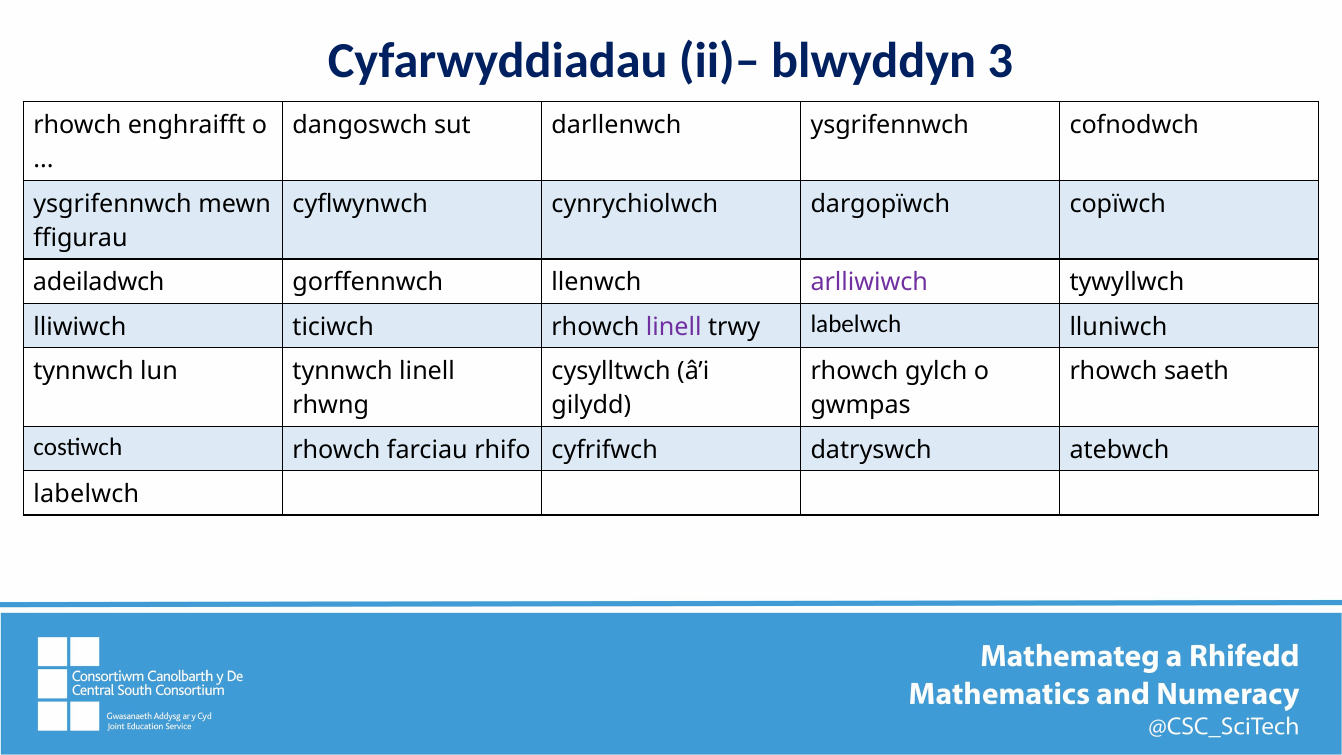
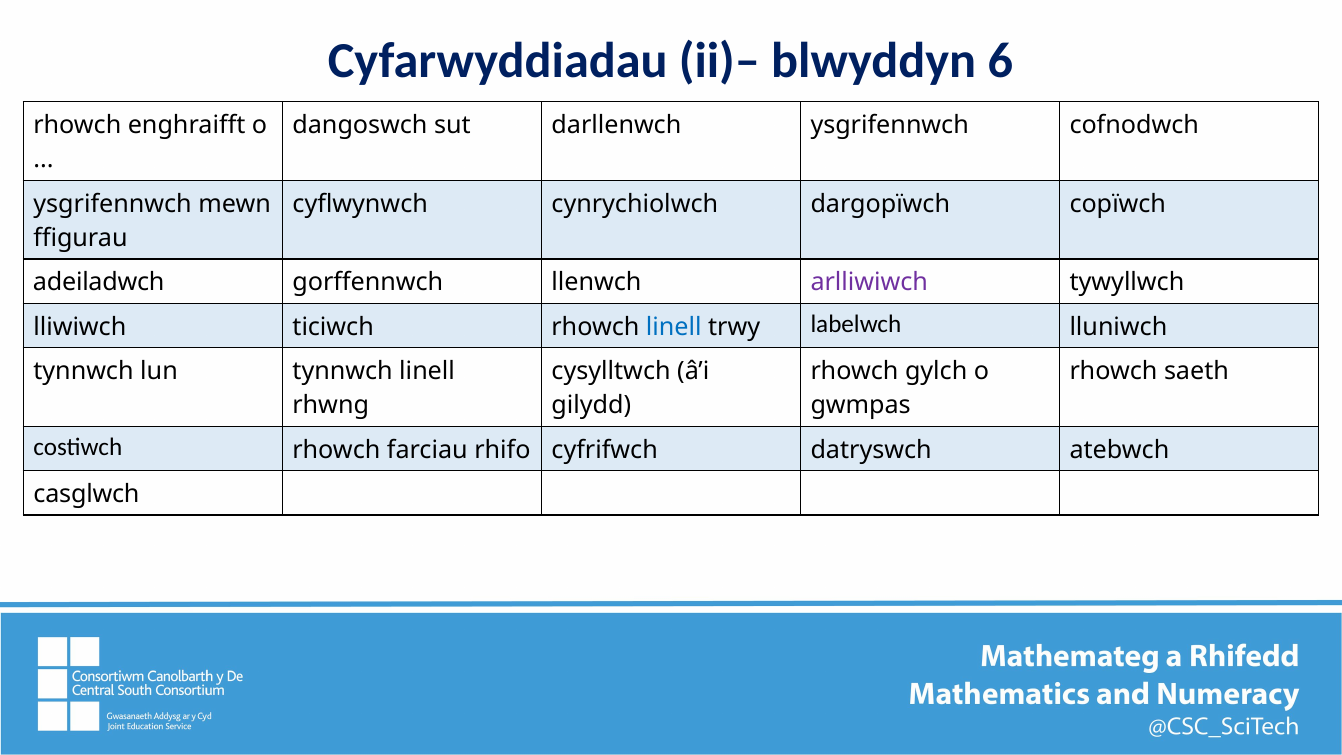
3: 3 -> 6 (1000, 61)
linell colour: purple -> blue (674, 327)
labelwch: labelwch -> casglwch (86, 494)
